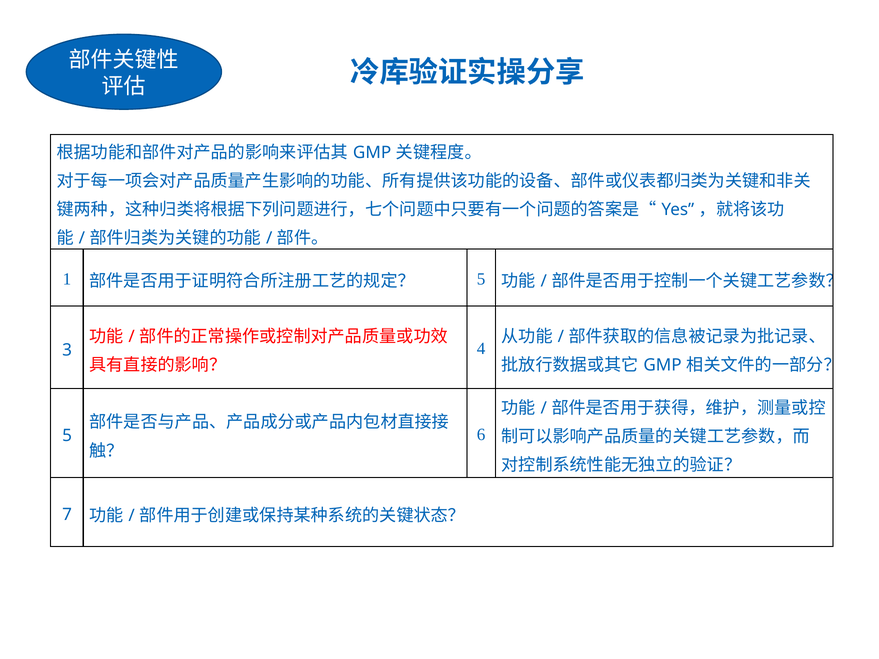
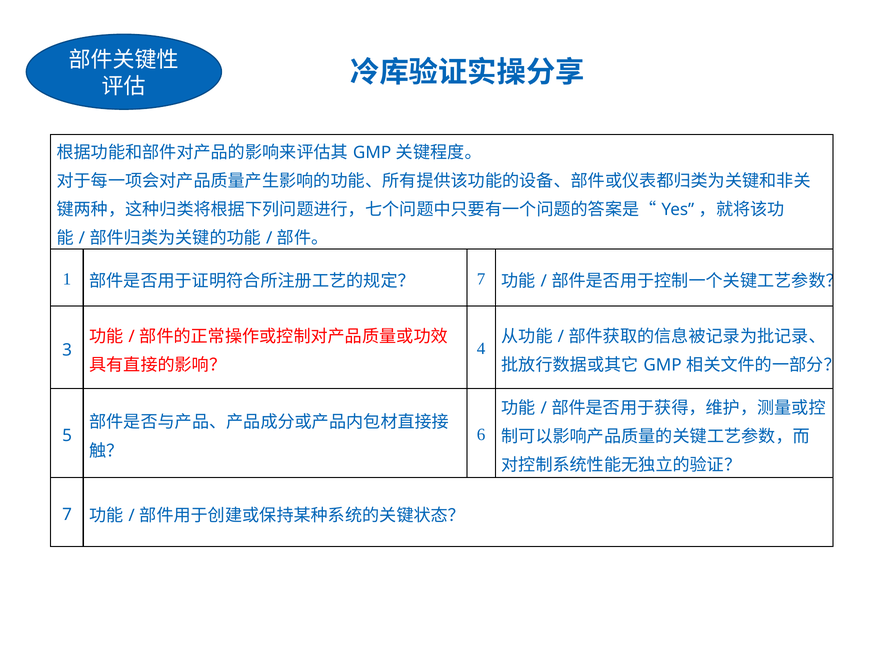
5: 5 -> 7 (481, 279)
